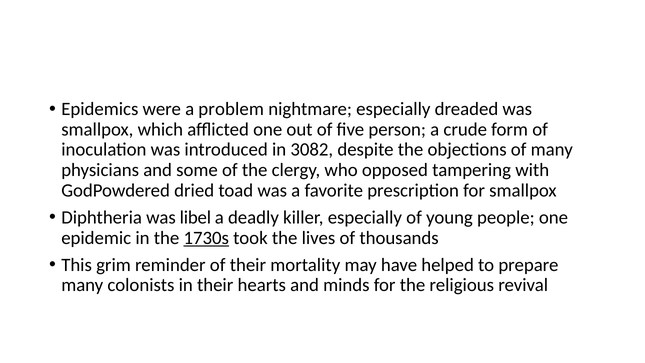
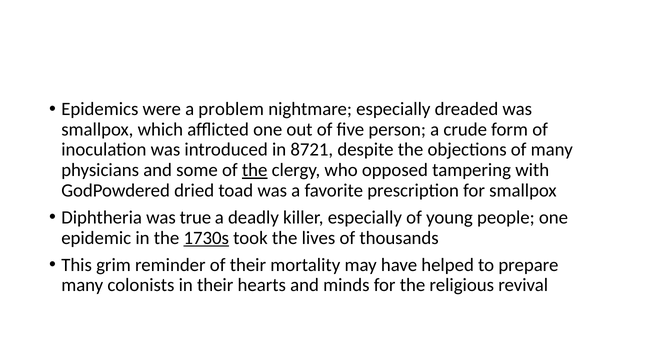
3082: 3082 -> 8721 (312, 150)
the underline: none -> present (255, 170)
libel: libel -> true (195, 217)
